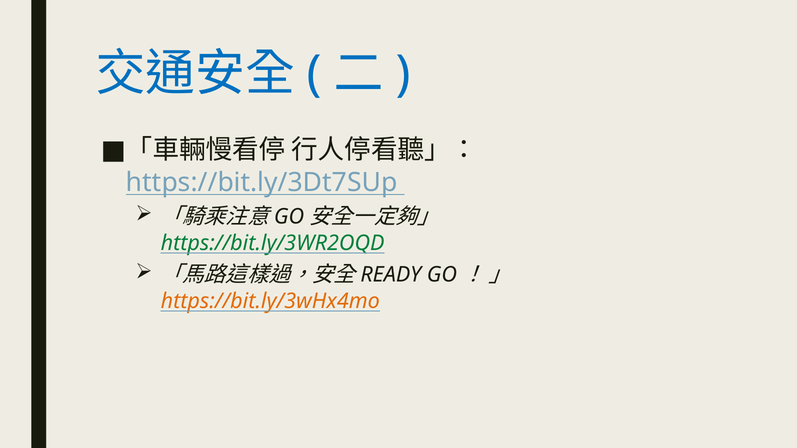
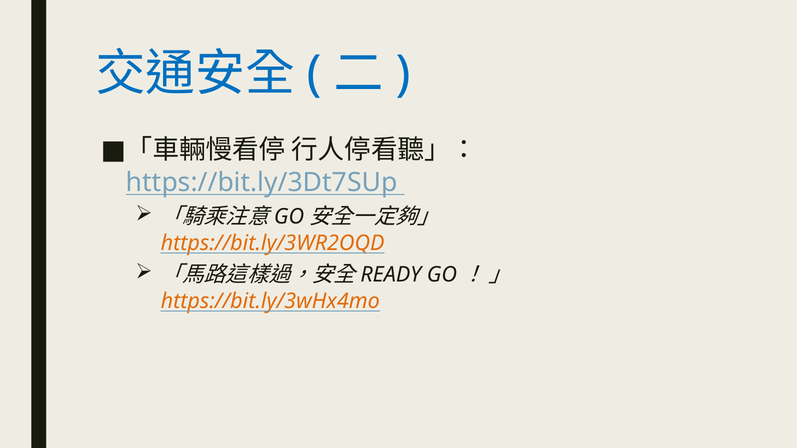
https://bit.ly/3WR2OQD colour: green -> orange (273, 243)
